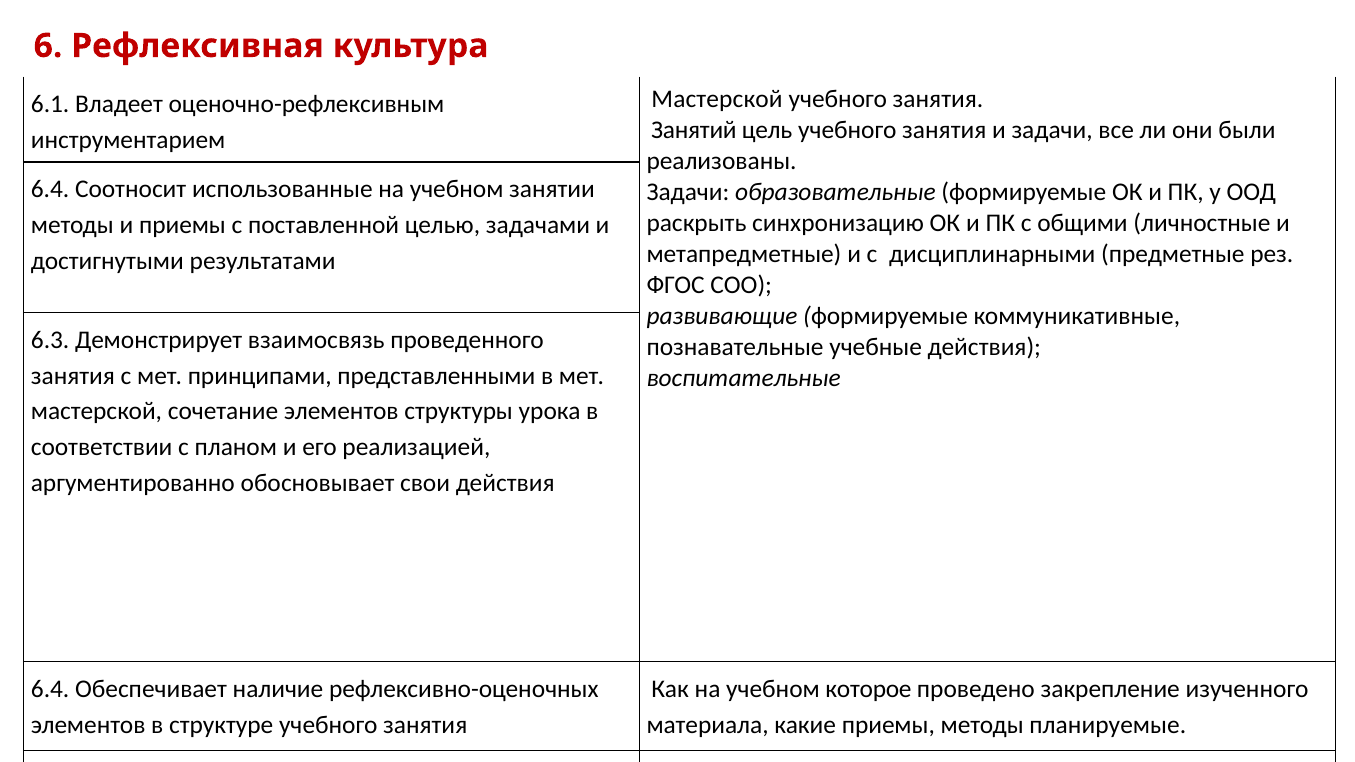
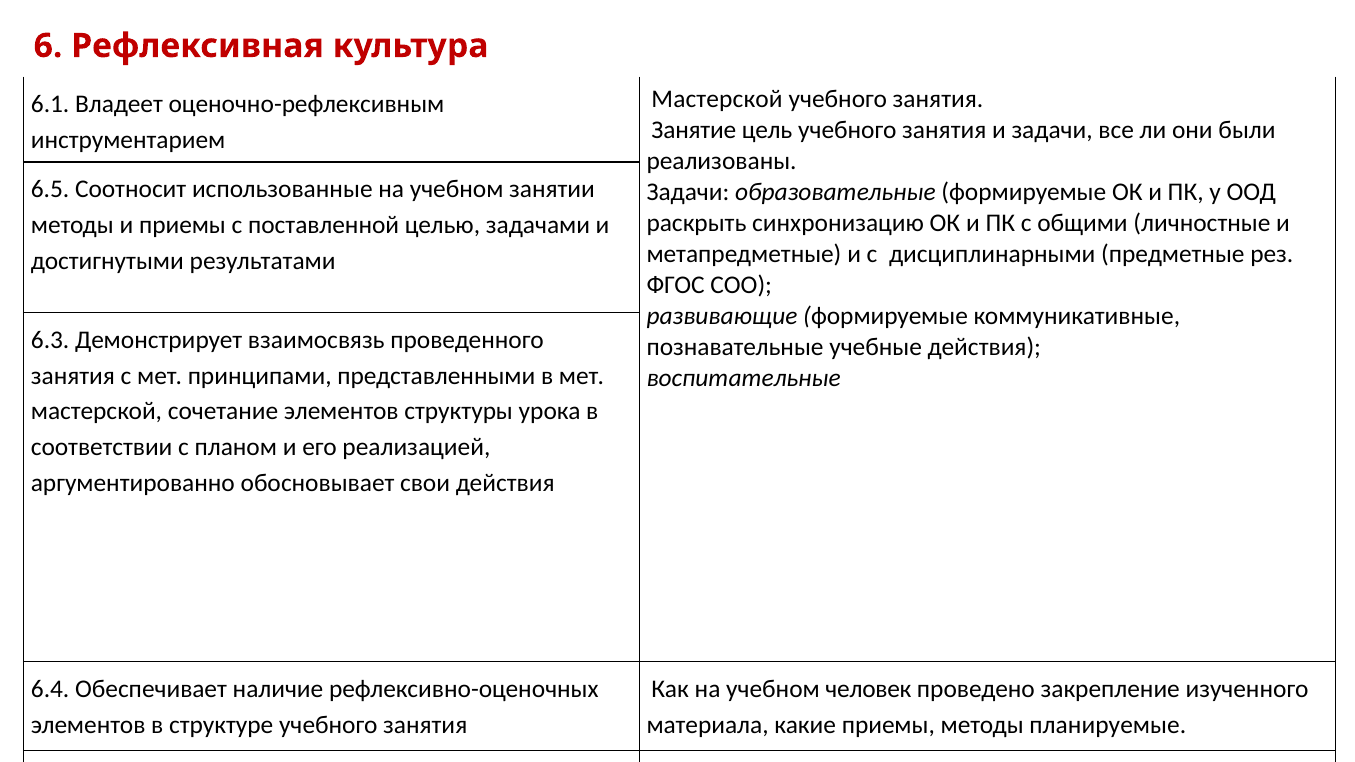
Занятий: Занятий -> Занятие (694, 130)
6.4: 6.4 -> 6.5 (50, 190)
которое: которое -> человек (868, 690)
